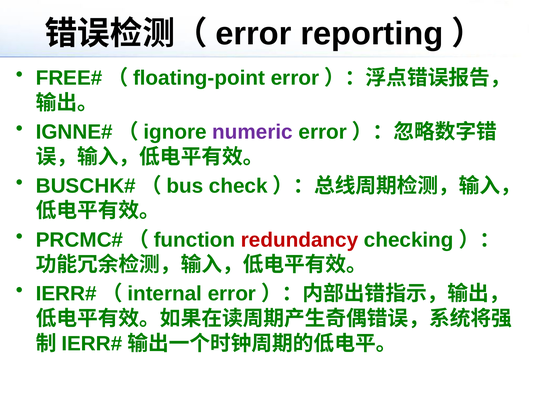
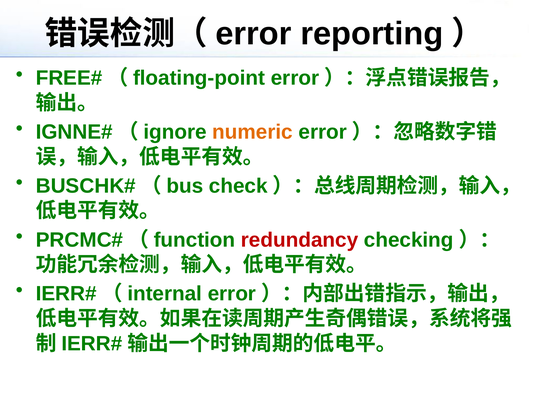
numeric colour: purple -> orange (253, 132)
